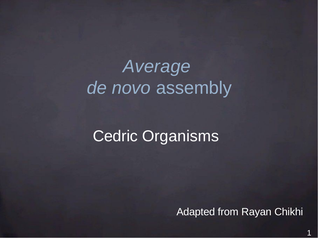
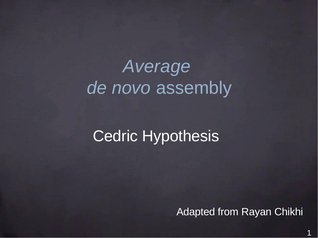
Organisms: Organisms -> Hypothesis (181, 137)
